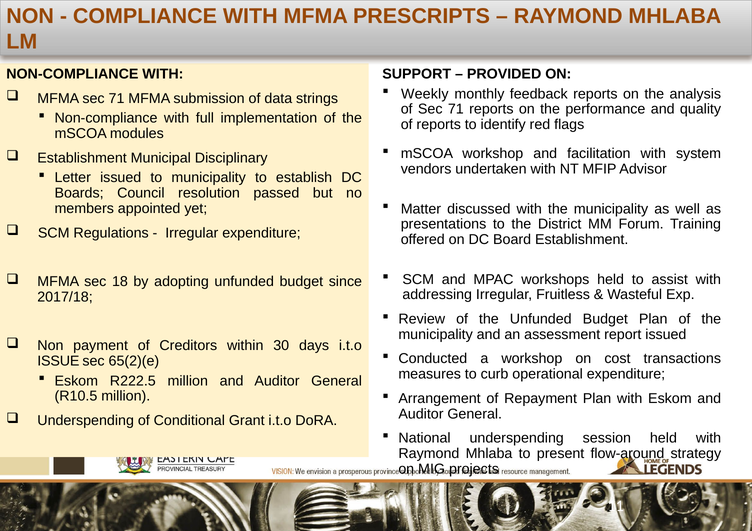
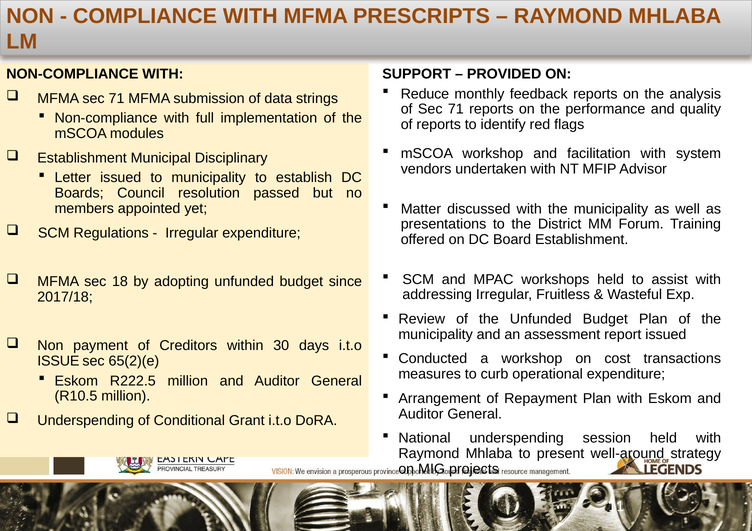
Weekly: Weekly -> Reduce (425, 94)
flow-around: flow-around -> well-around (627, 454)
